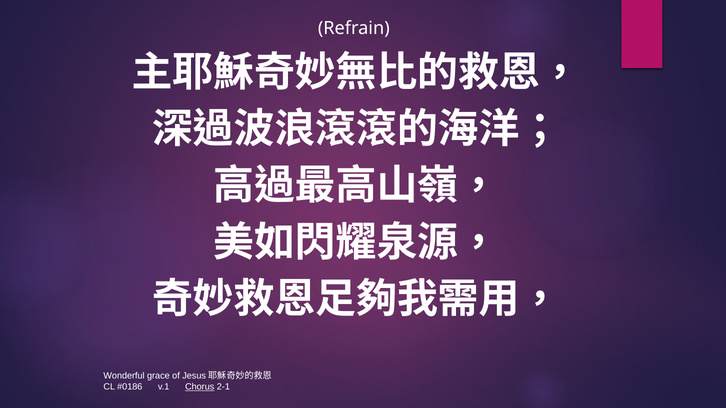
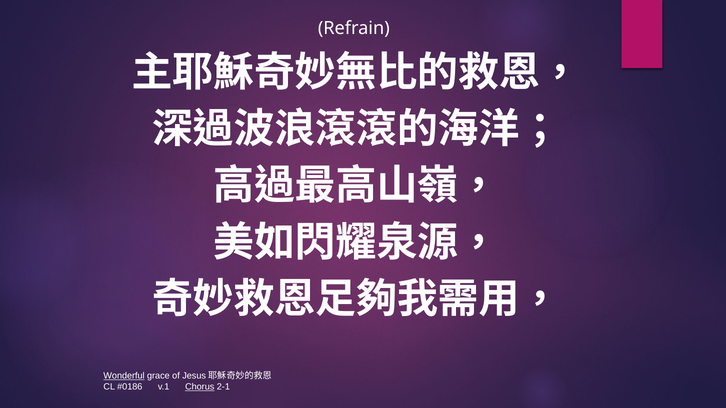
Wonderful underline: none -> present (124, 376)
